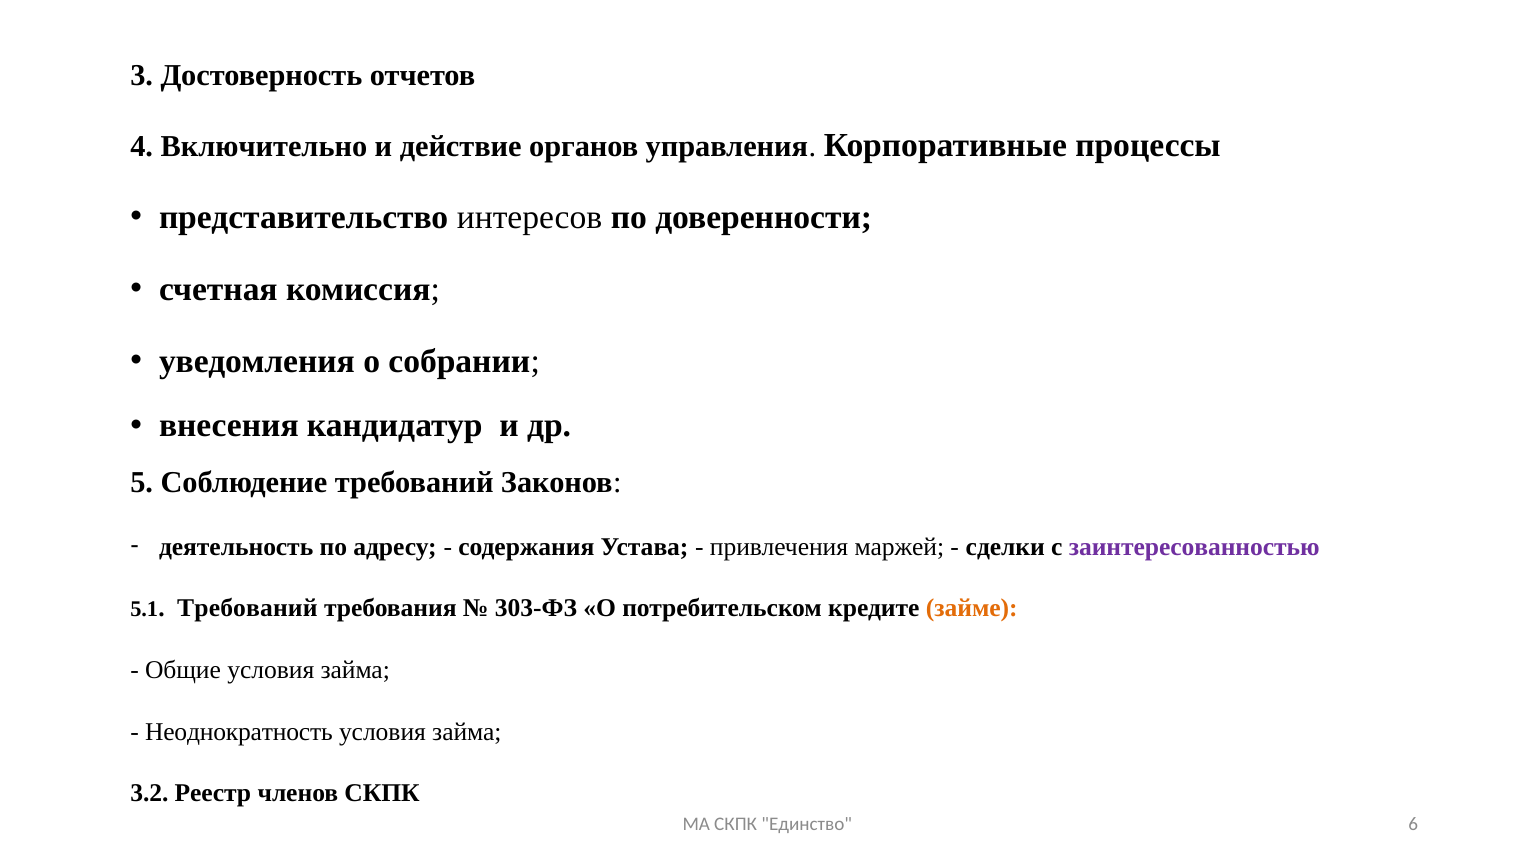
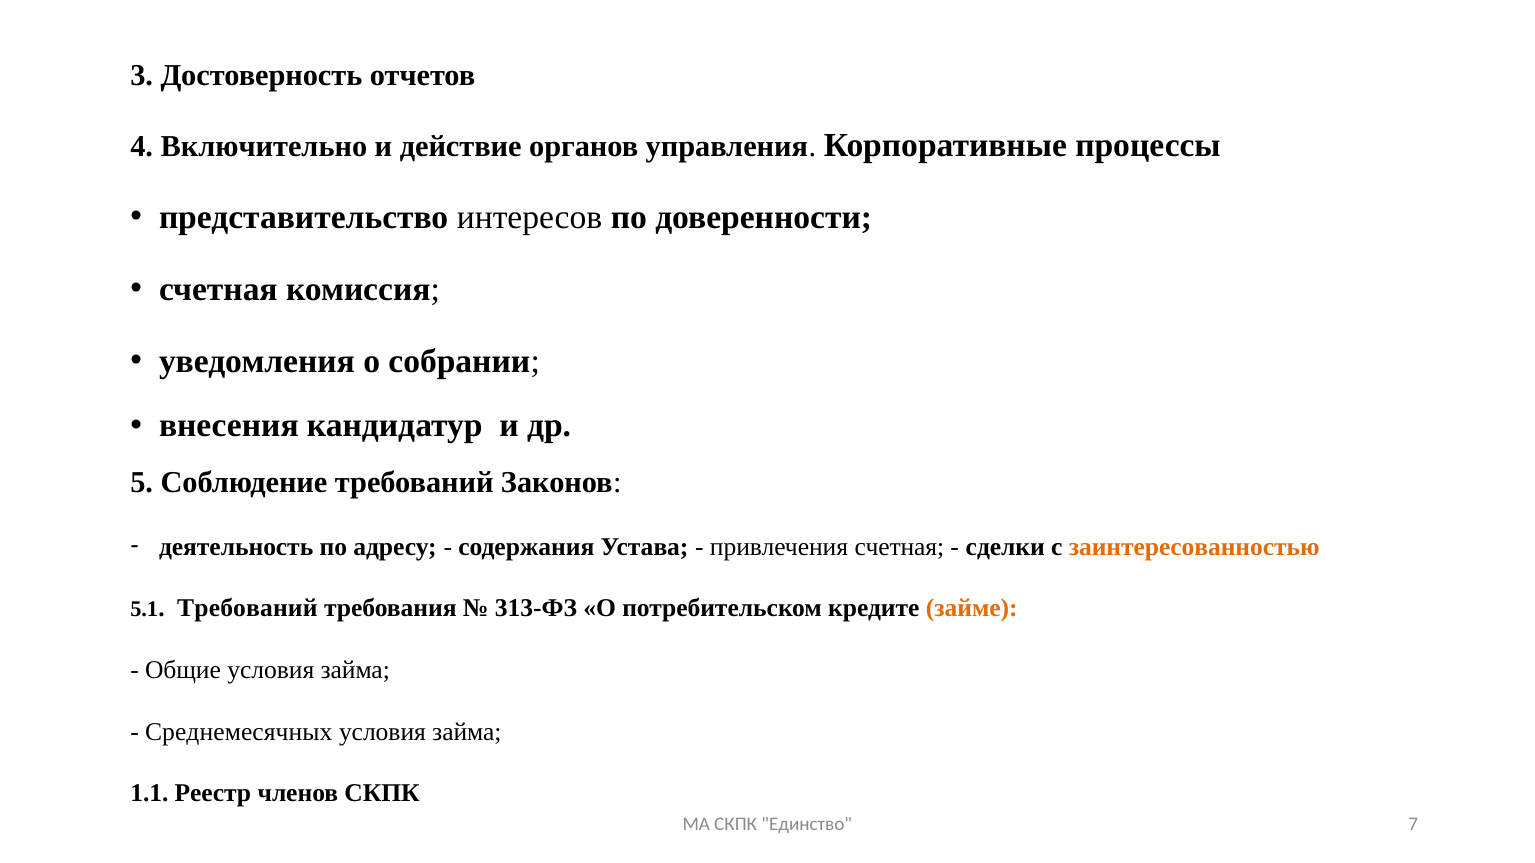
привлечения маржей: маржей -> счетная (899, 547)
заинтересованностью colour: purple -> orange (1194, 547)
303-ФЗ: 303-ФЗ -> 313-ФЗ (536, 609)
Неоднократность: Неоднократность -> Среднемесячных (239, 732)
3.2: 3.2 -> 1.1 (149, 794)
6: 6 -> 7 (1413, 824)
